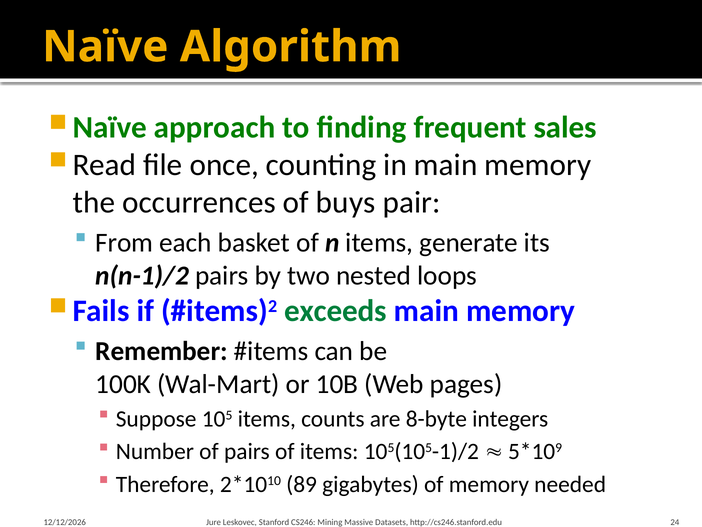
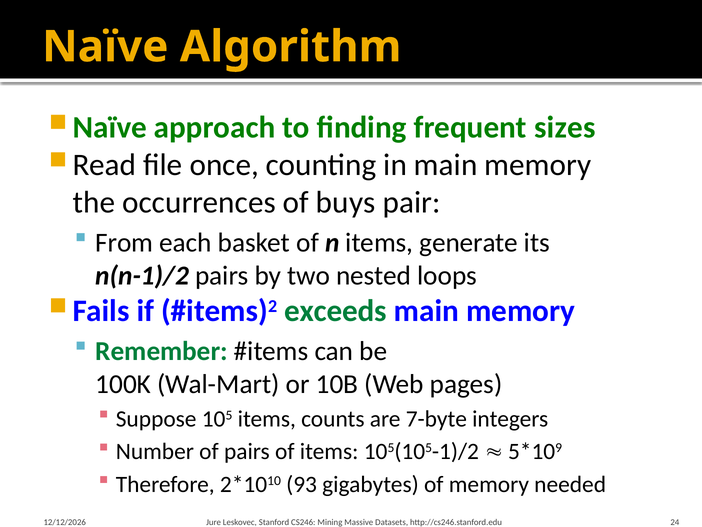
sales: sales -> sizes (565, 127)
Remember colour: black -> green (162, 351)
8-byte: 8-byte -> 7-byte (436, 418)
89: 89 -> 93 (302, 484)
